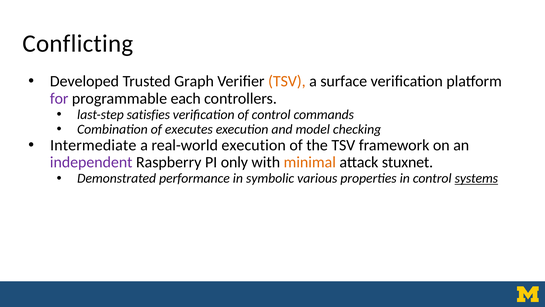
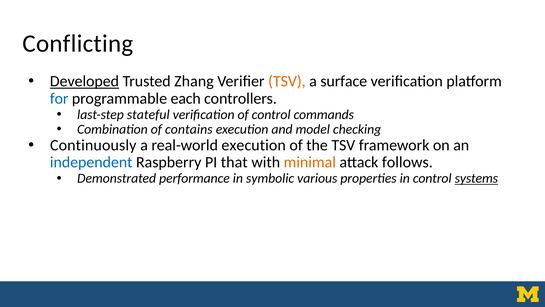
Developed underline: none -> present (84, 81)
Graph: Graph -> Zhang (194, 81)
for colour: purple -> blue (59, 98)
satisfies: satisfies -> stateful (148, 114)
executes: executes -> contains (189, 129)
Intermediate: Intermediate -> Continuously (93, 145)
independent colour: purple -> blue (91, 162)
only: only -> that (234, 162)
stuxnet: stuxnet -> follows (407, 162)
